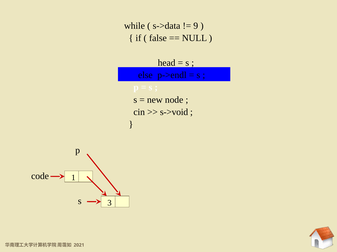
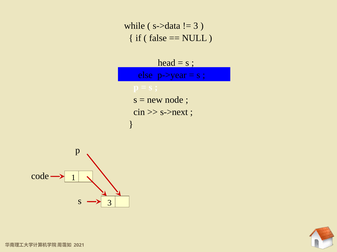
9: 9 -> 3 (196, 26)
p->endl: p->endl -> p->year (172, 75)
s->void: s->void -> s->next (174, 112)
